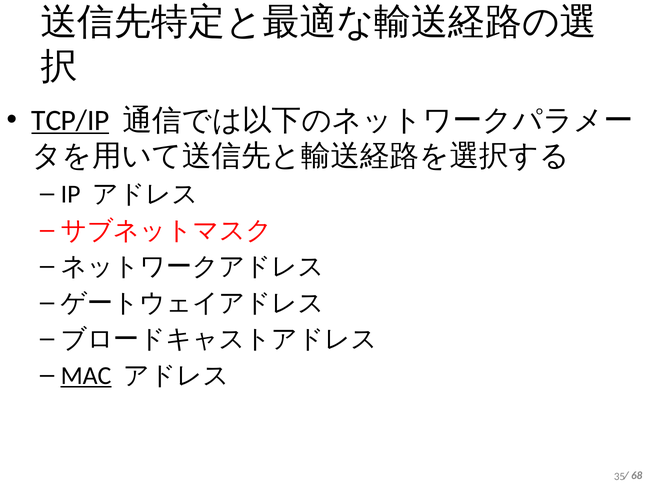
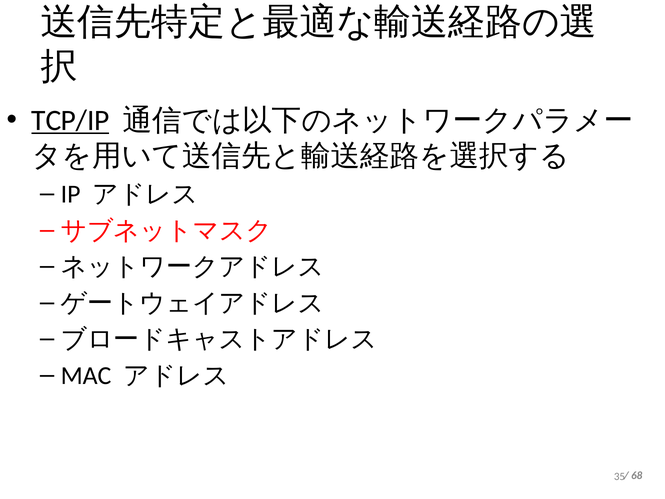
MAC underline: present -> none (86, 375)
